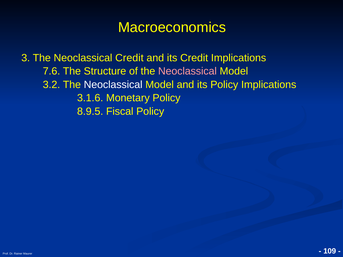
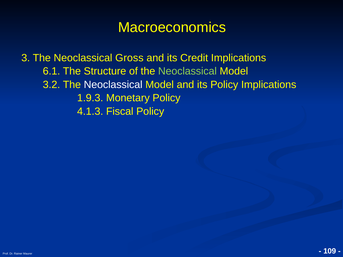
Neoclassical Credit: Credit -> Gross (129, 58)
7.6: 7.6 -> 6.1 (52, 71)
Neoclassical colour: pink -> light green (187, 71)
3.1.6: 3.1.6 -> 1.9.3 (90, 98)
8.9.5: 8.9.5 -> 4.1.3 (90, 112)
